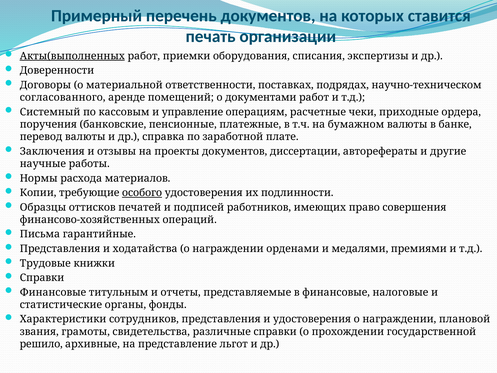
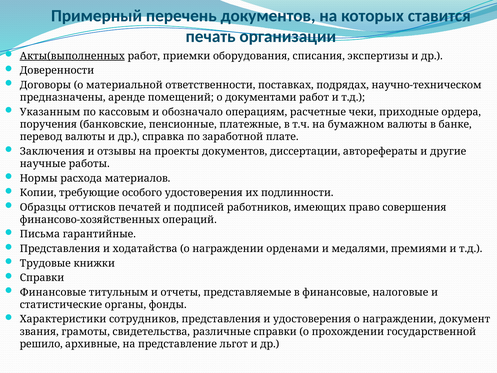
согласованного: согласованного -> предназначены (63, 97)
Системный: Системный -> Указанным (50, 112)
управление: управление -> обозначало (192, 112)
особого underline: present -> none (142, 193)
плановой: плановой -> документ (465, 319)
